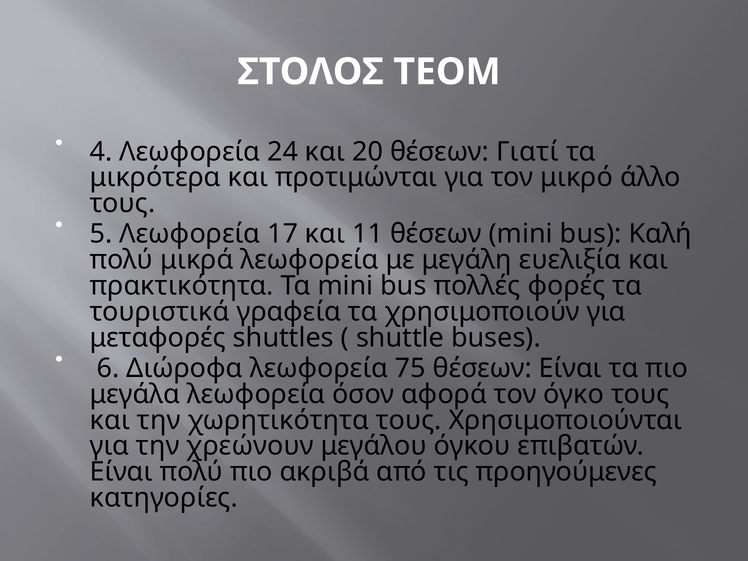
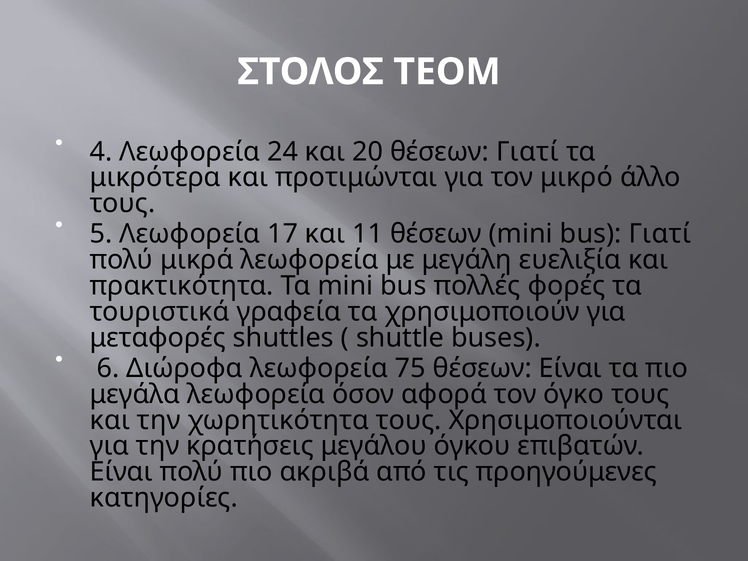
bus Καλή: Καλή -> Γιατί (660, 234)
χρεώνουν: χρεώνουν -> κρατήσεις (250, 446)
